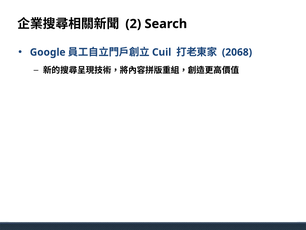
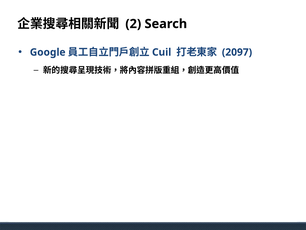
2068: 2068 -> 2097 (237, 52)
